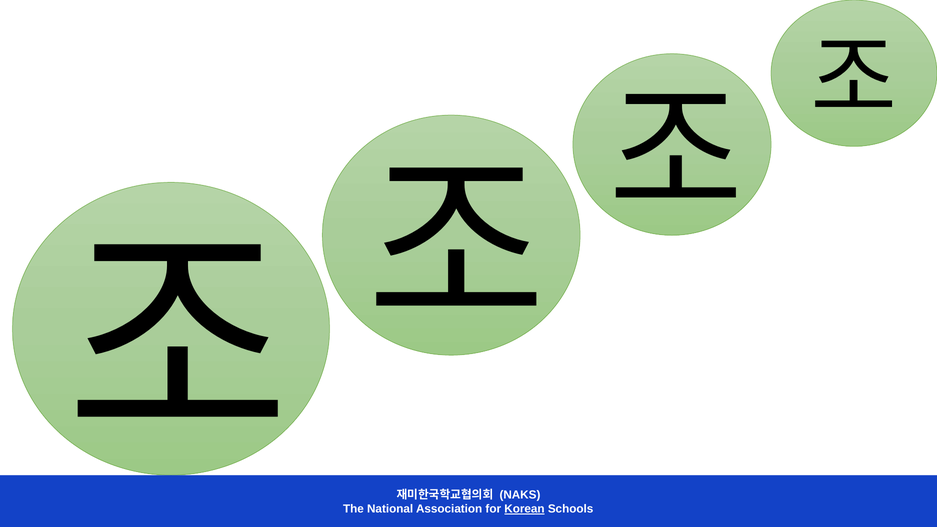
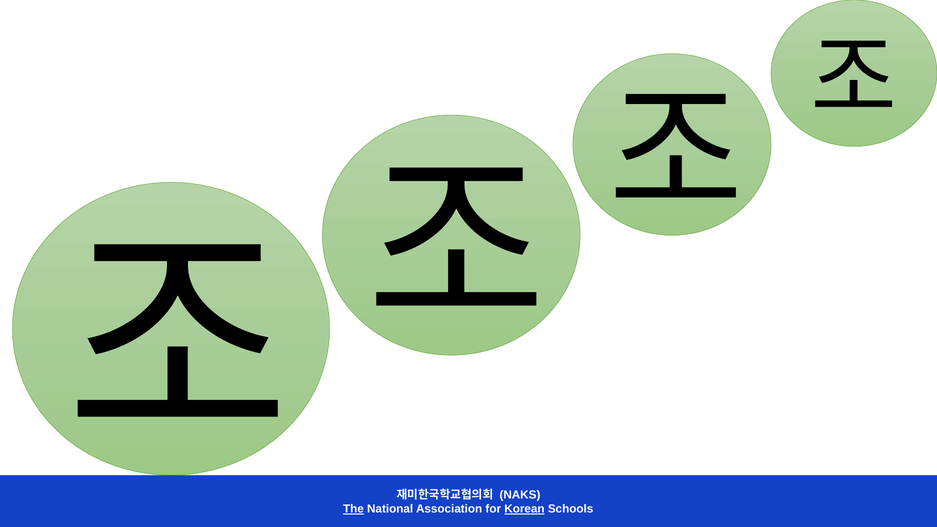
The underline: none -> present (353, 509)
